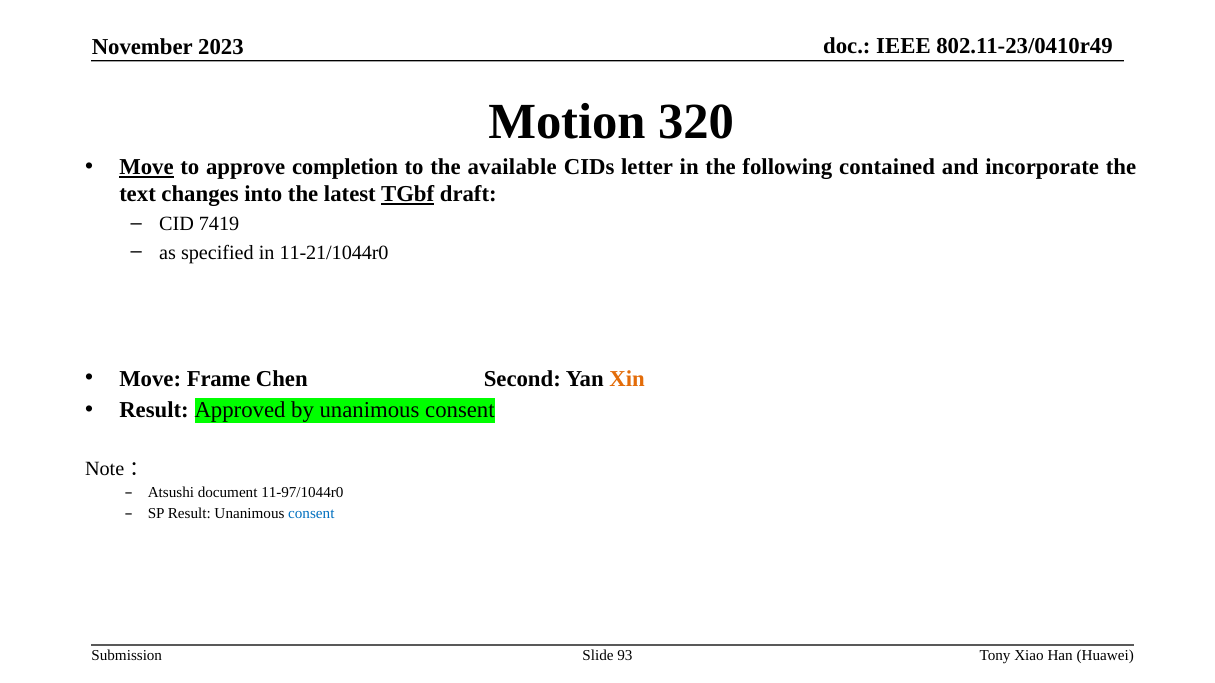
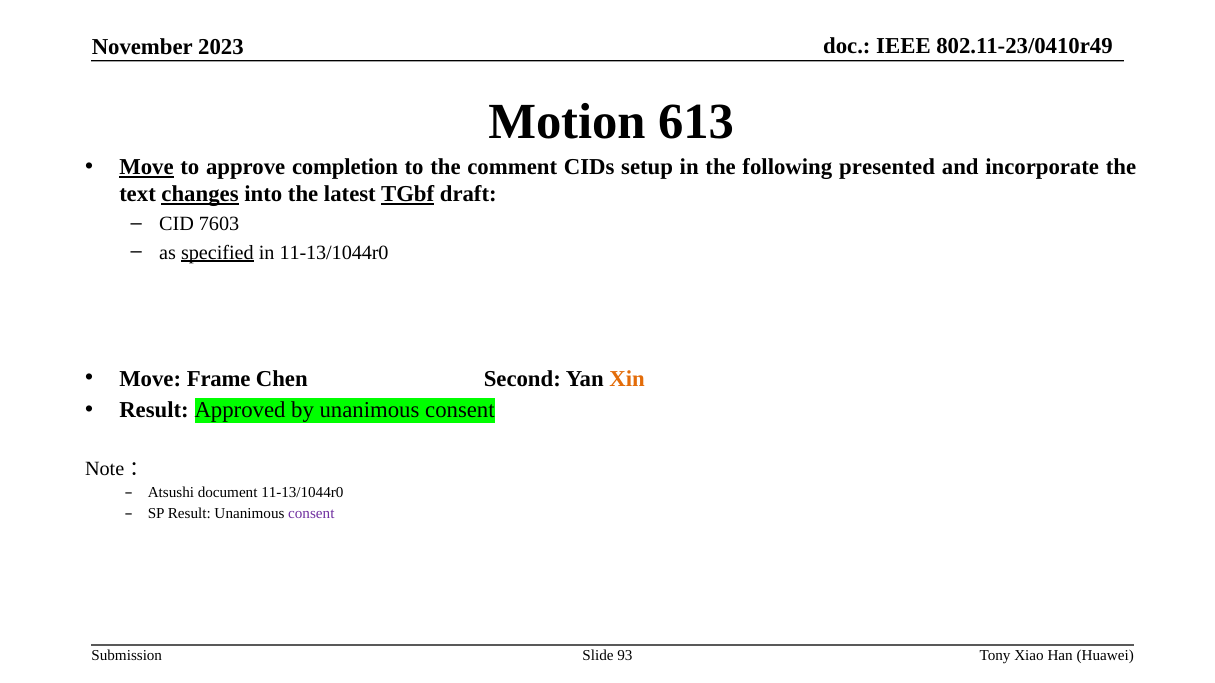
320: 320 -> 613 (696, 122)
available: available -> comment (512, 167)
letter: letter -> setup (647, 167)
contained: contained -> presented (887, 167)
changes underline: none -> present (200, 194)
7419: 7419 -> 7603 (219, 224)
specified underline: none -> present (217, 253)
in 11-21/1044r0: 11-21/1044r0 -> 11-13/1044r0 (334, 253)
document 11-97/1044r0: 11-97/1044r0 -> 11-13/1044r0 (302, 493)
consent colour: blue -> purple (311, 514)
